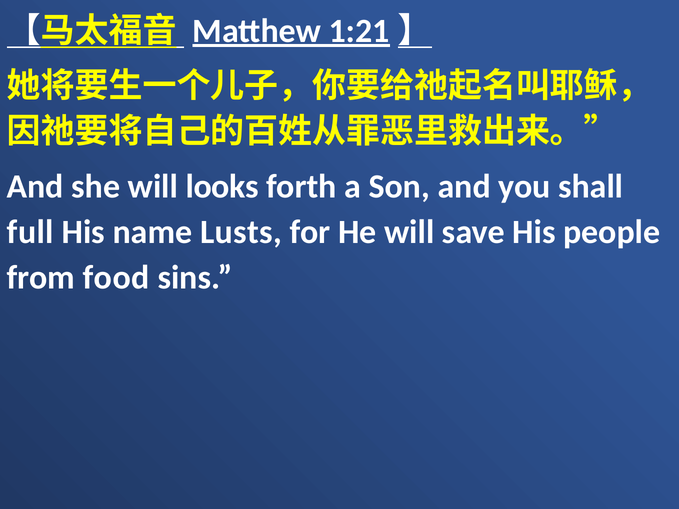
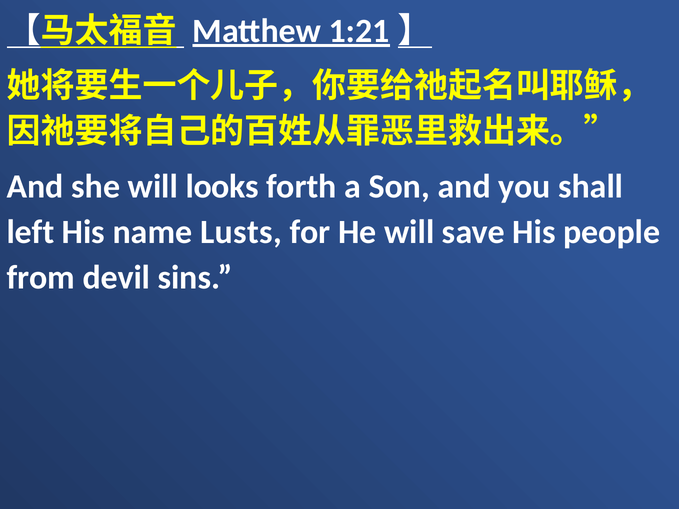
full: full -> left (31, 232)
food: food -> devil (116, 278)
